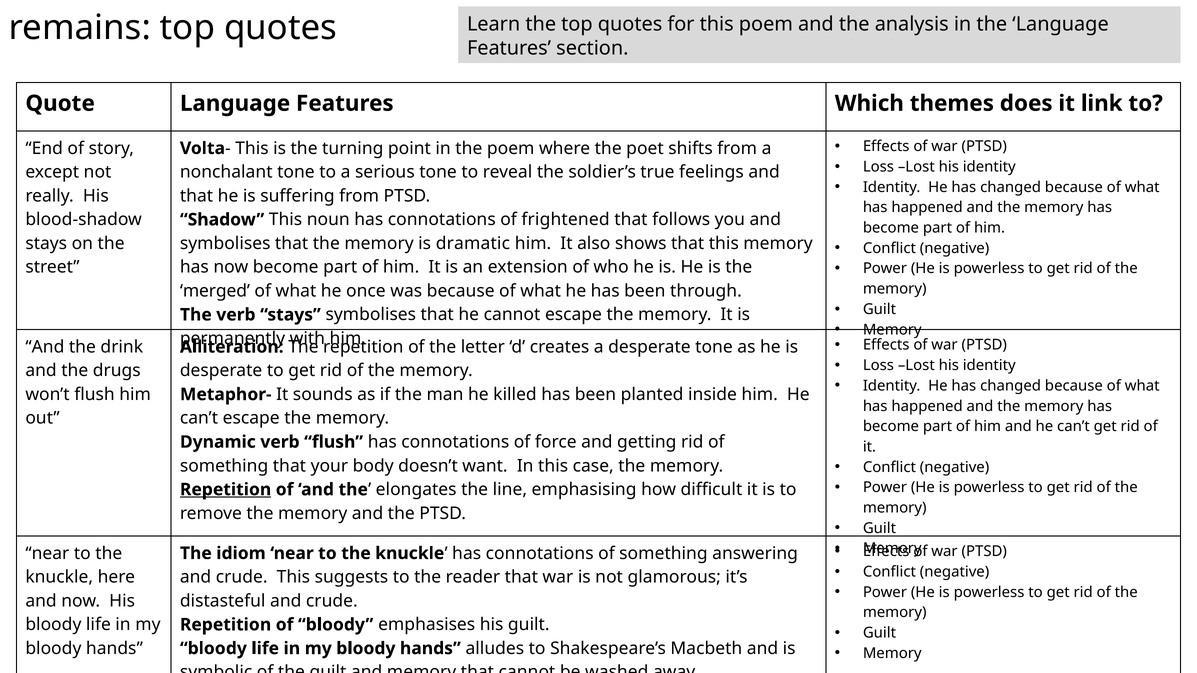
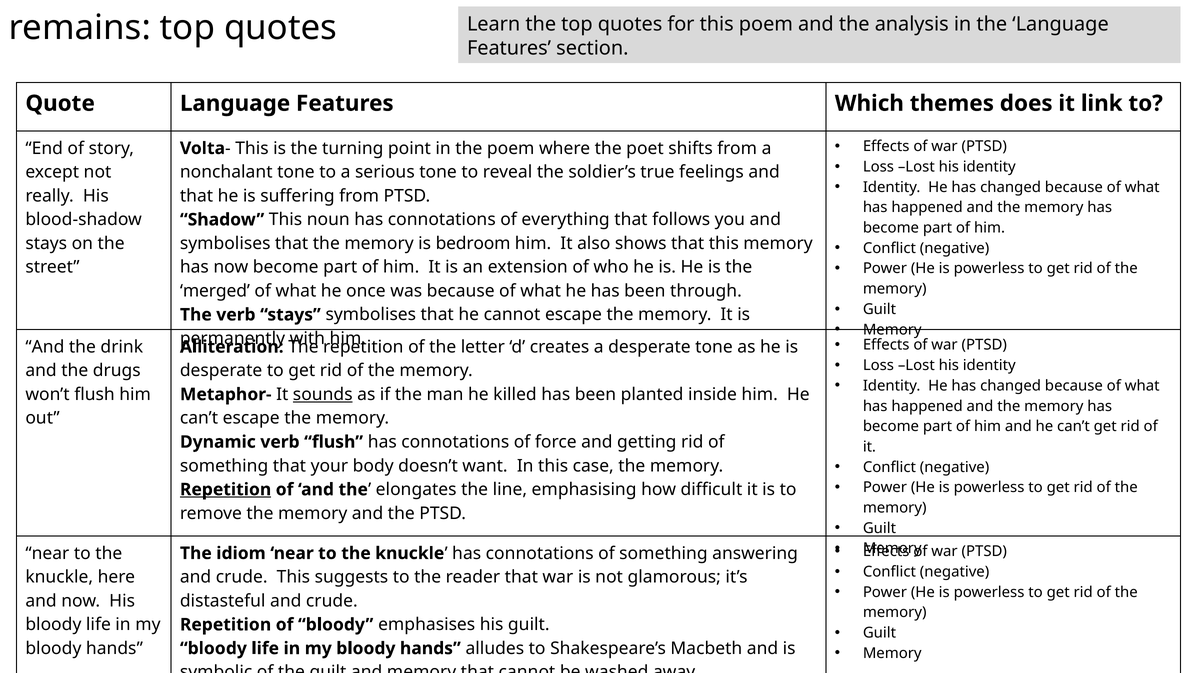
frightened: frightened -> everything (566, 220)
dramatic: dramatic -> bedroom (473, 244)
sounds underline: none -> present (323, 395)
